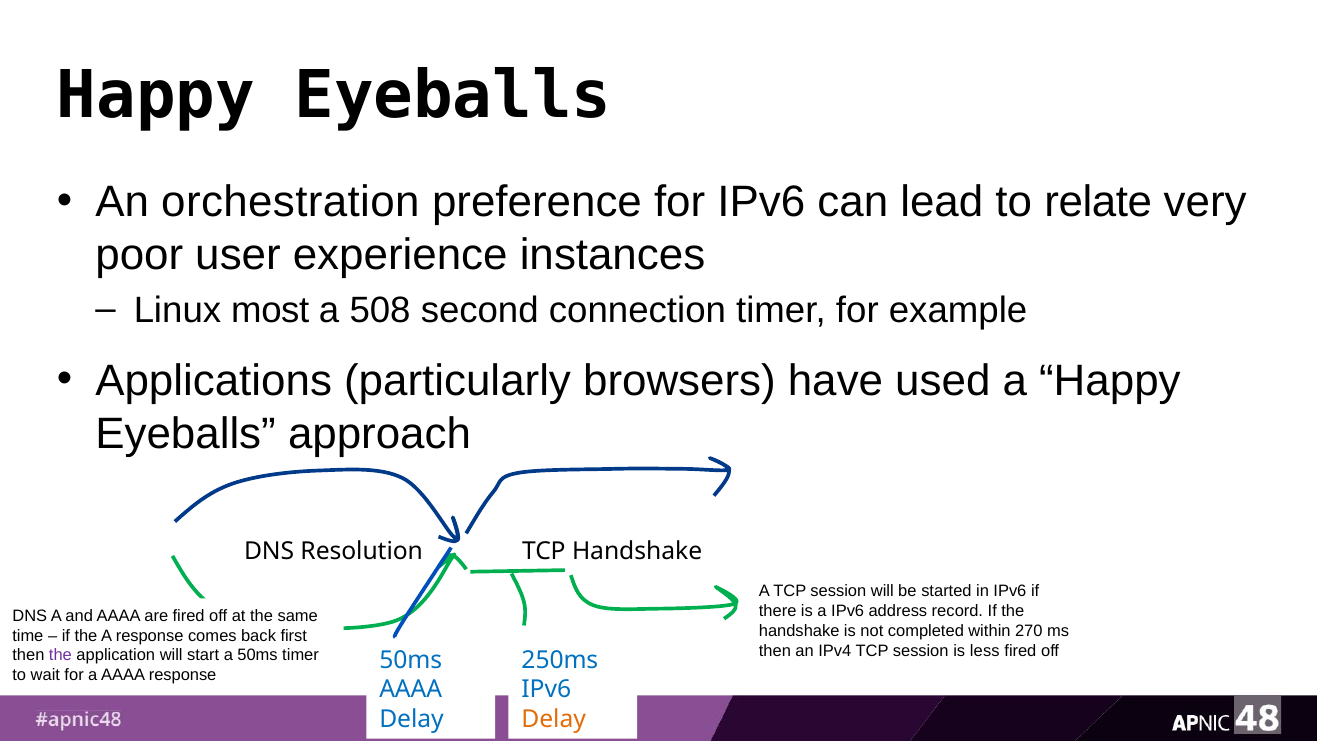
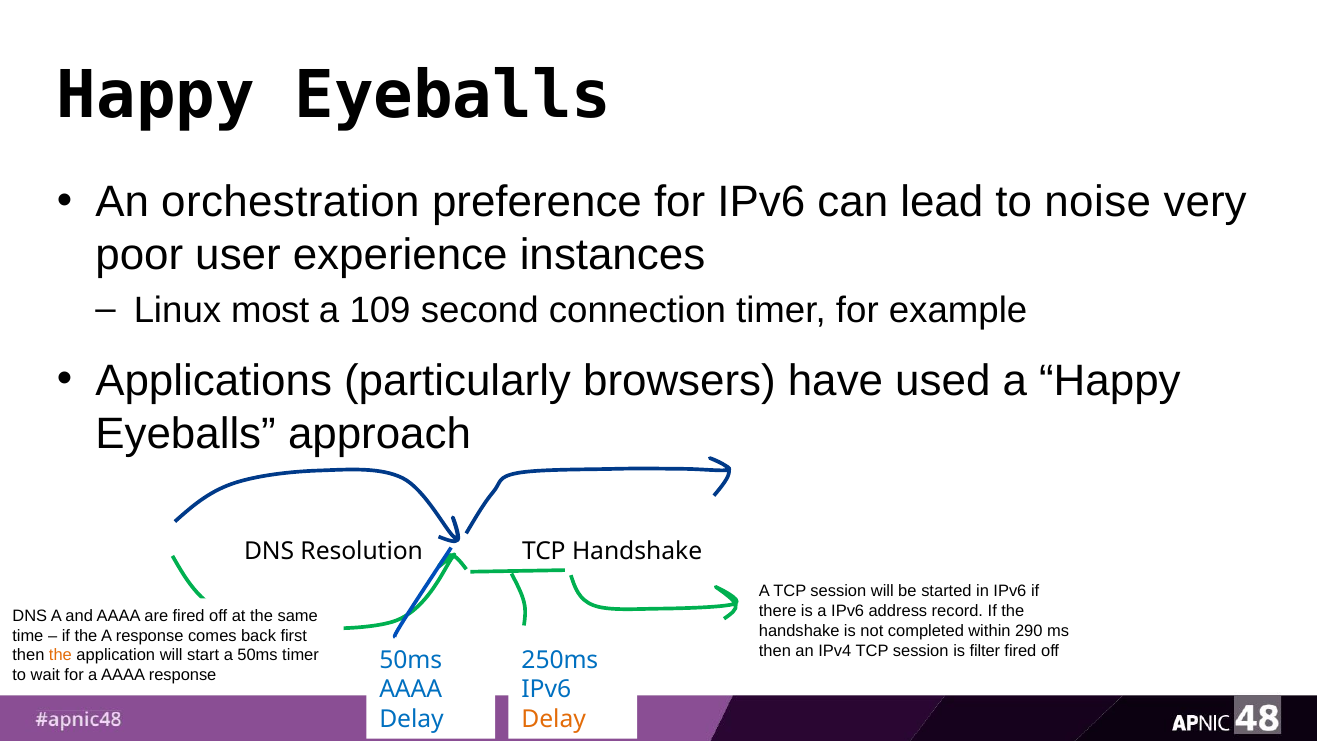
relate: relate -> noise (1098, 202)
508: 508 -> 109 (380, 310)
270: 270 -> 290 (1029, 631)
less: less -> filter (985, 651)
the colour: purple -> orange (60, 655)
